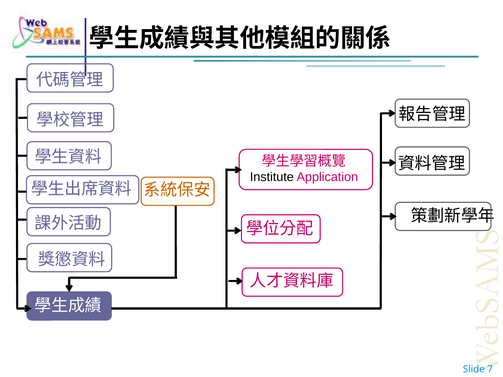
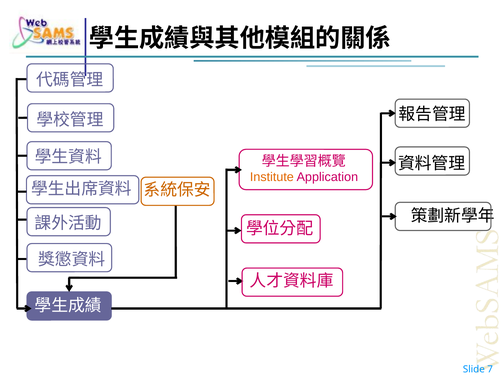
Institute colour: black -> orange (272, 177)
